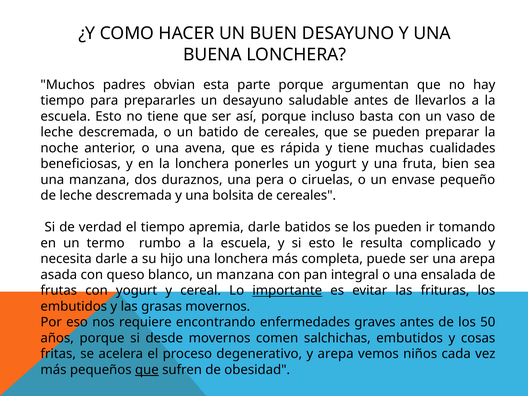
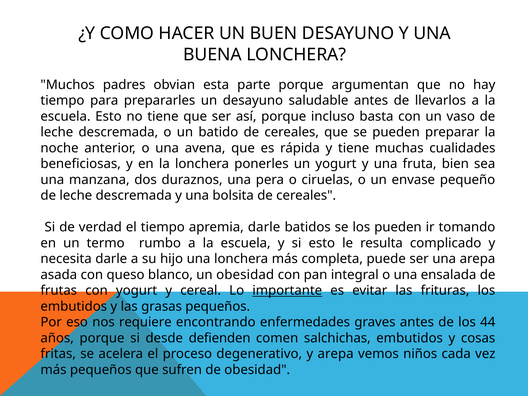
un manzana: manzana -> obesidad (245, 275)
grasas movernos: movernos -> pequeños (218, 306)
50: 50 -> 44 (488, 322)
desde movernos: movernos -> defienden (220, 338)
que underline: present -> none (147, 370)
